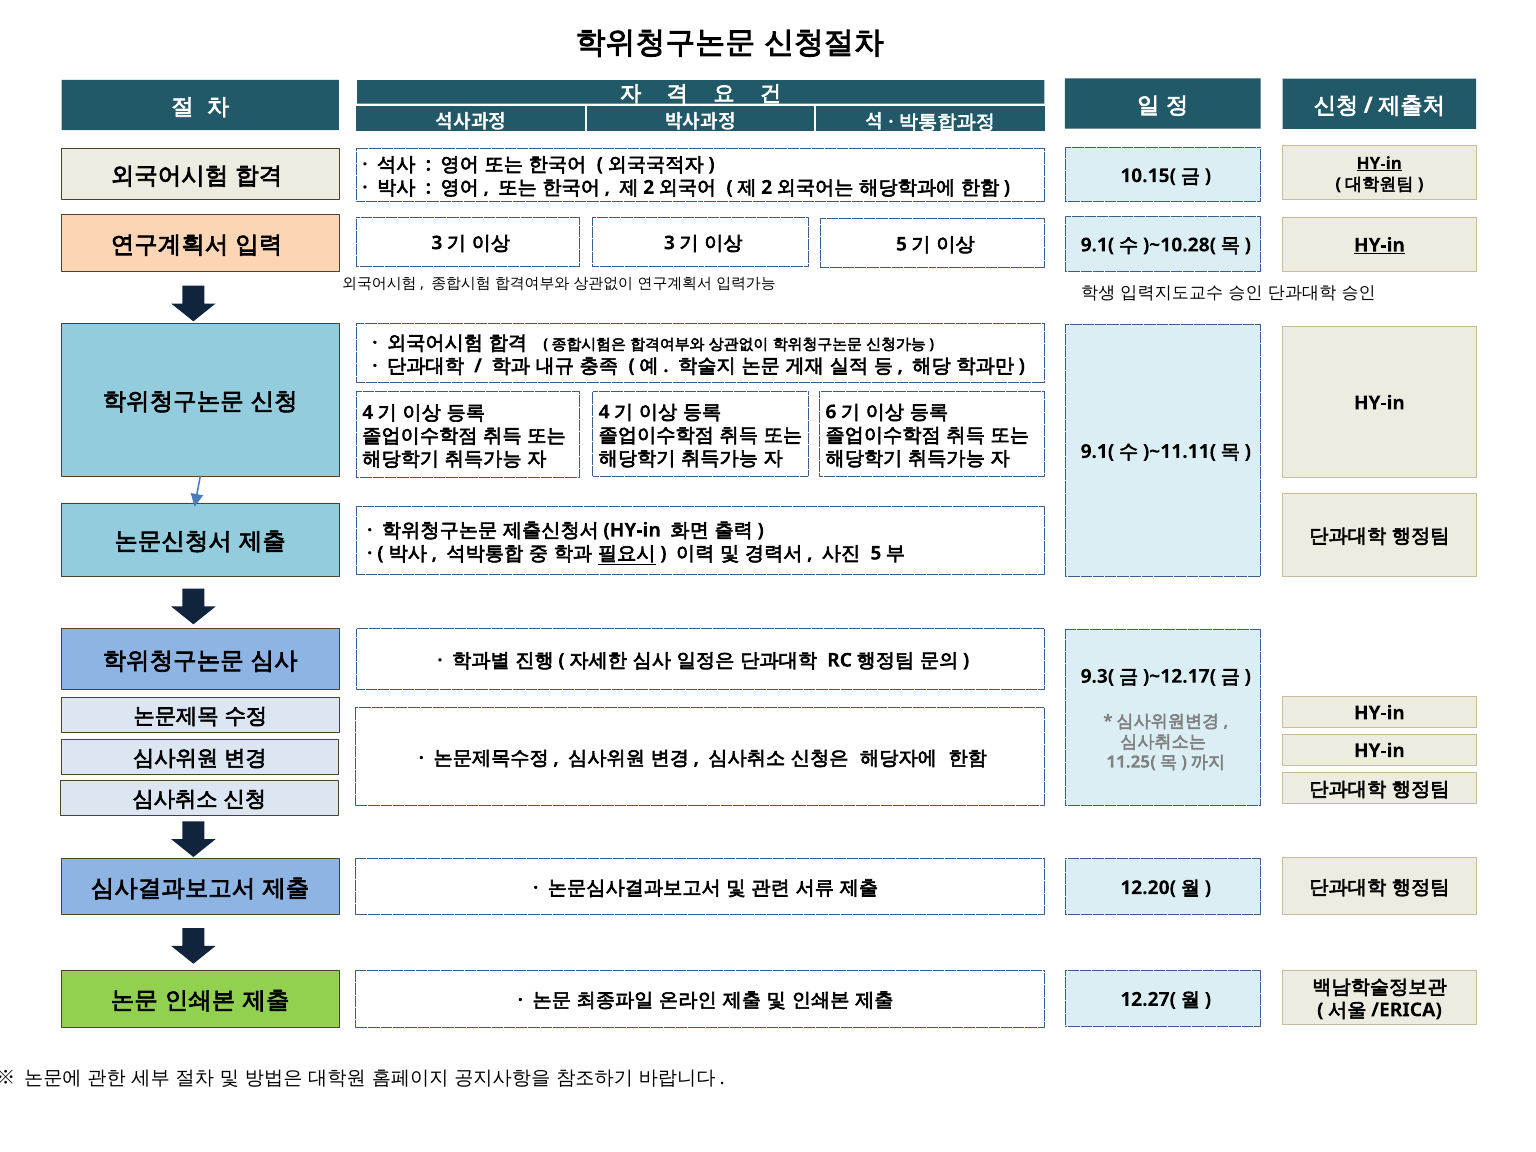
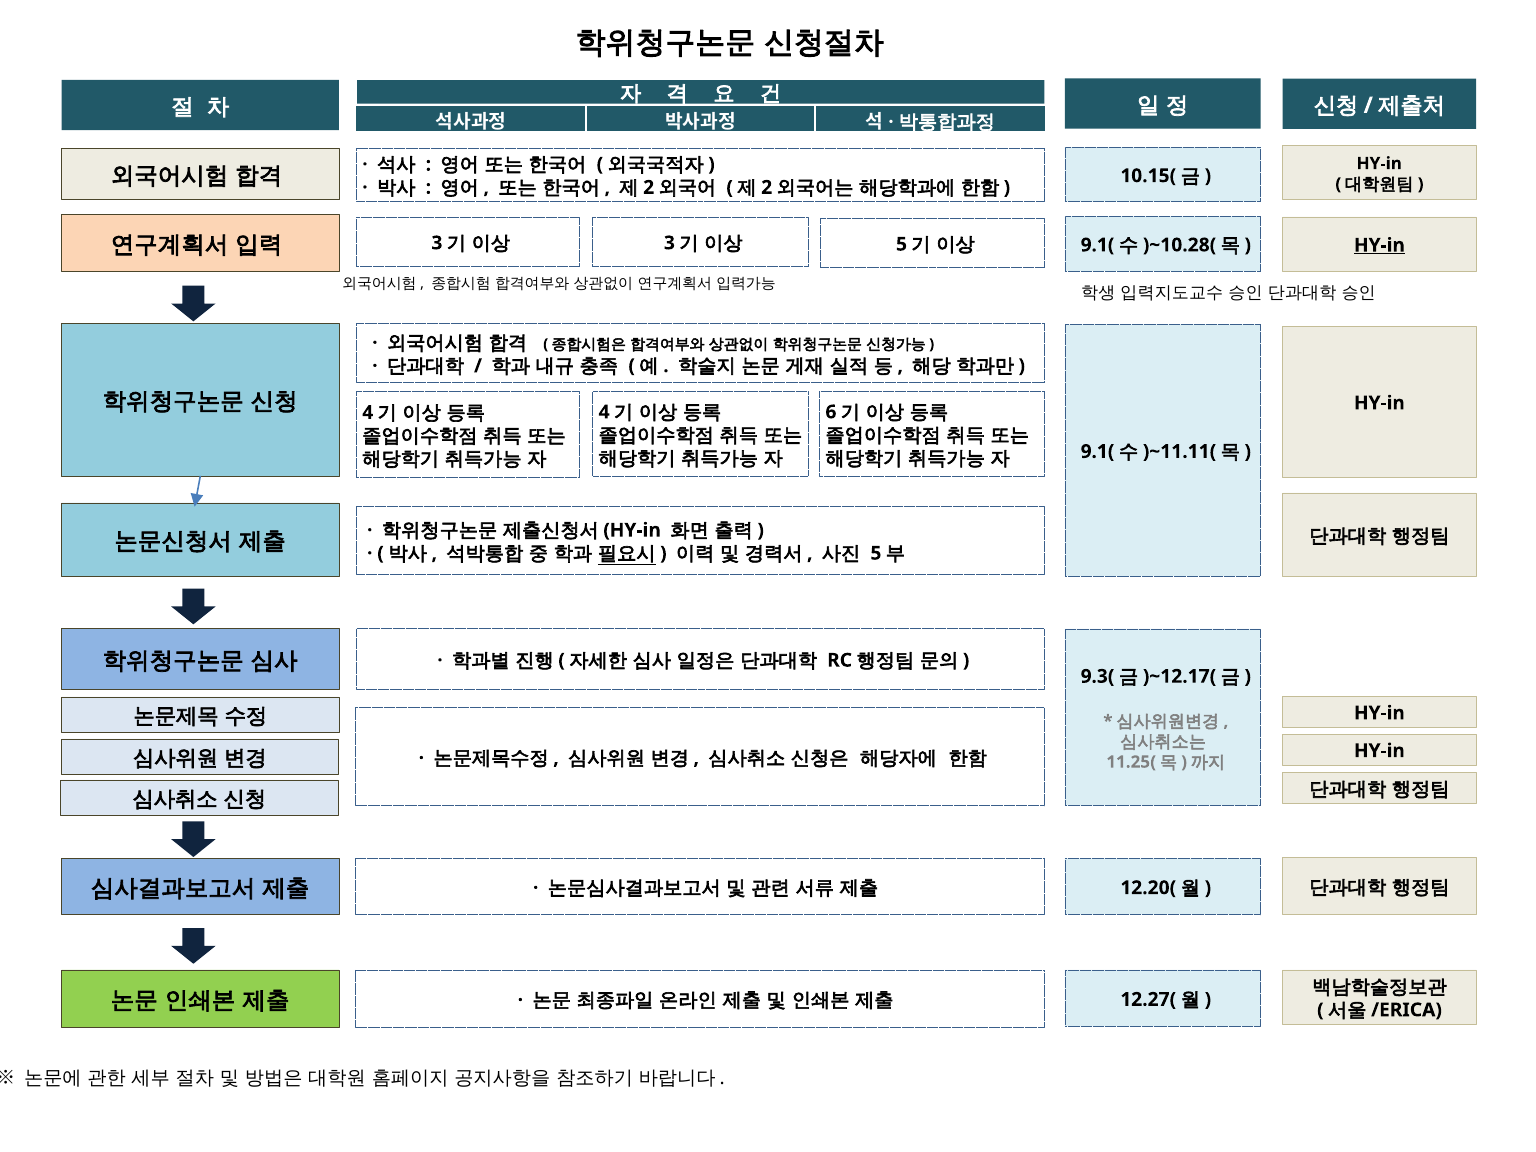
HY-in underline: present -> none (1379, 164)
